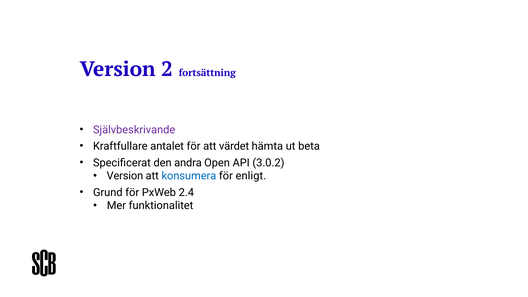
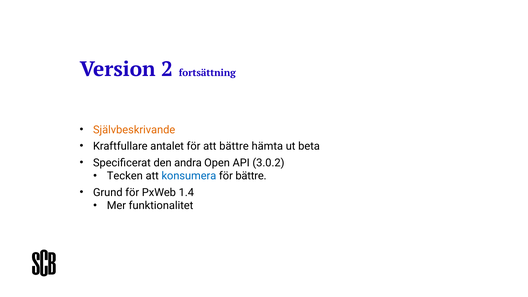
Självbeskrivande colour: purple -> orange (134, 130)
att värdet: värdet -> bättre (234, 146)
Version: Version -> Tecken (125, 176)
för enligt: enligt -> bättre (251, 176)
2.4: 2.4 -> 1.4 (186, 192)
